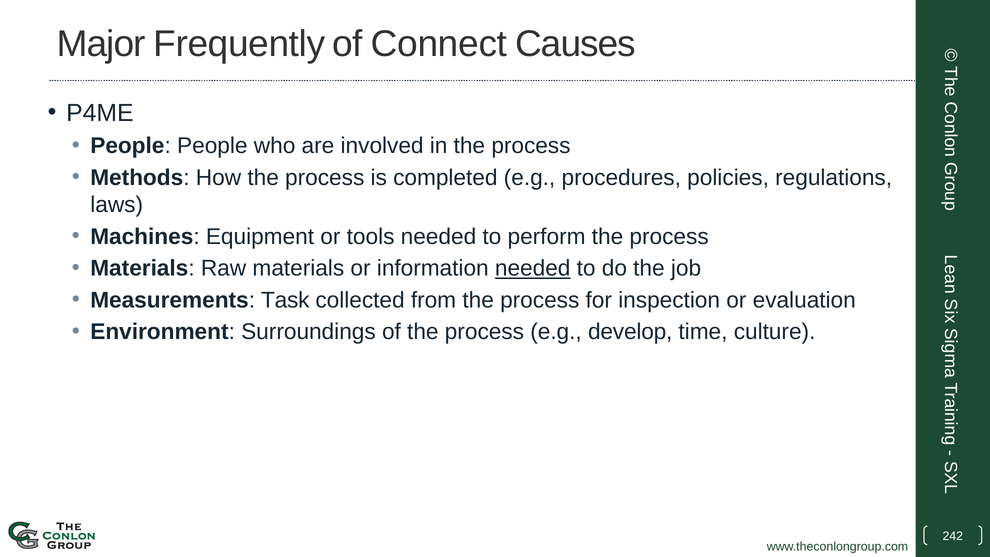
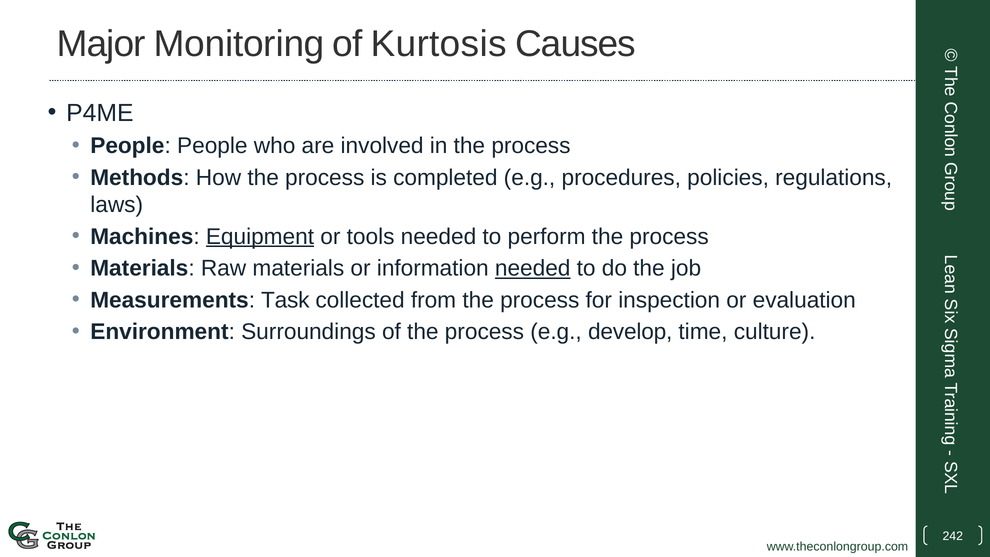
Frequently: Frequently -> Monitoring (239, 44)
Connect: Connect -> Kurtosis (439, 44)
Equipment underline: none -> present (260, 237)
